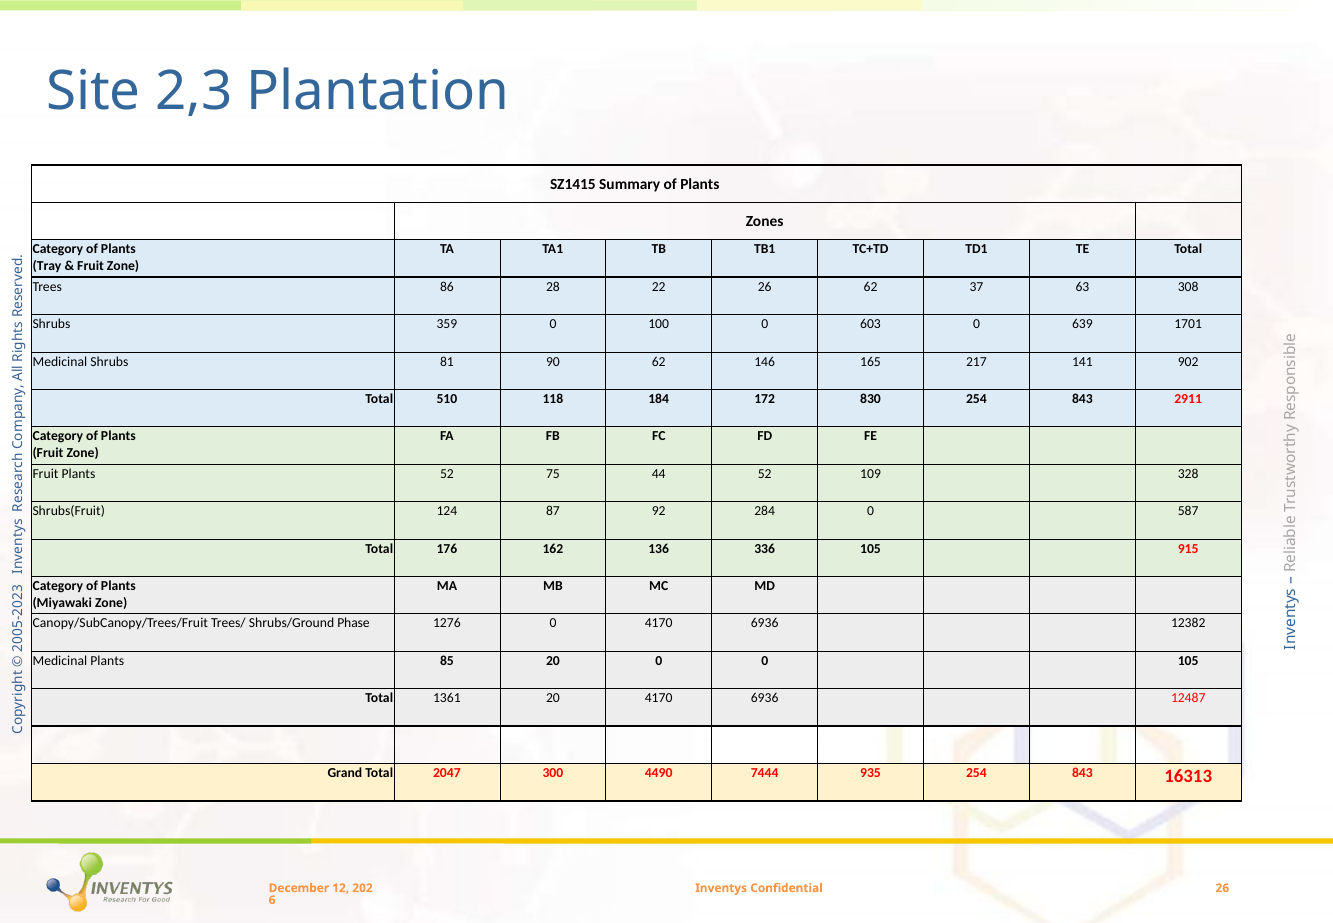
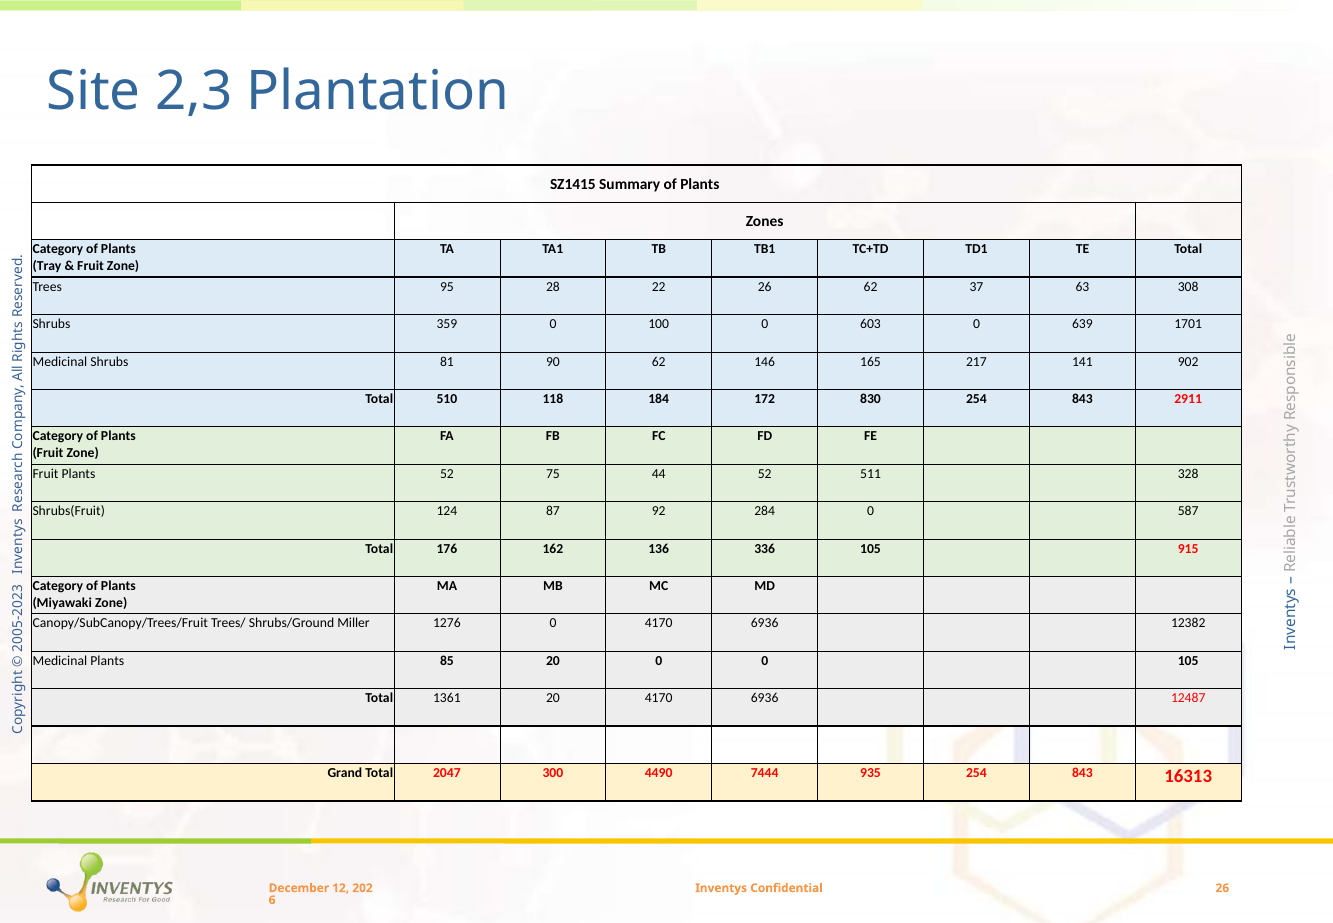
86: 86 -> 95 (447, 287)
109: 109 -> 511 (871, 474)
Phase: Phase -> Miller (353, 623)
